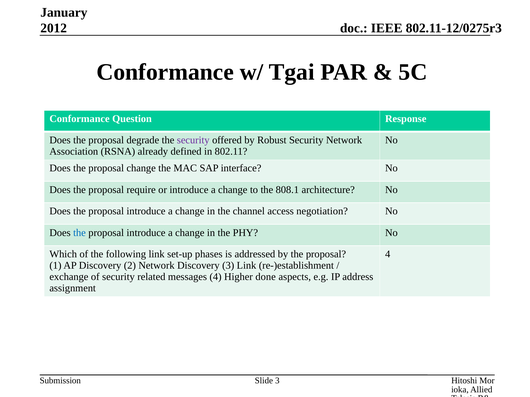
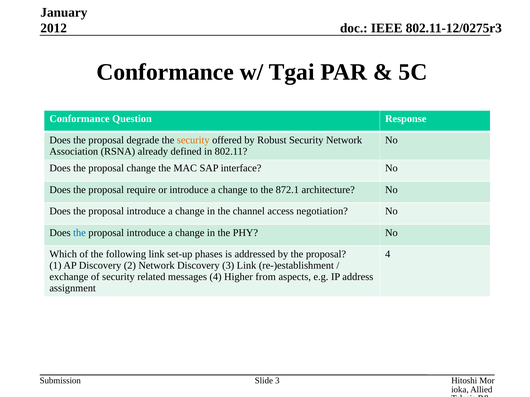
security colour: purple -> orange (193, 140)
808.1: 808.1 -> 872.1 (287, 190)
done: done -> from (266, 277)
